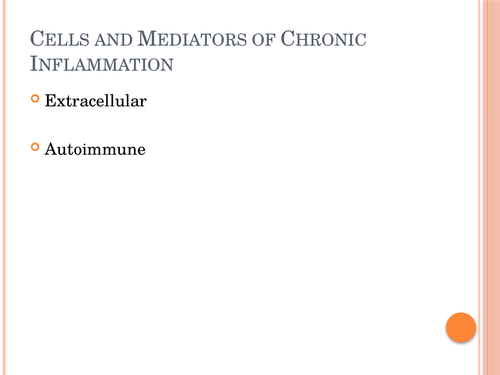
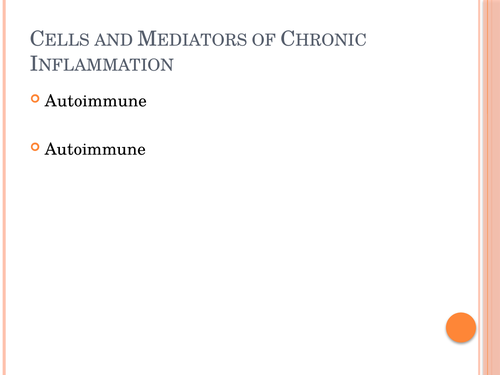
Extracellular: Extracellular -> Autoimmune (96, 101)
